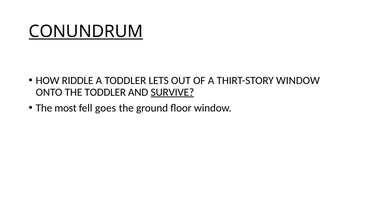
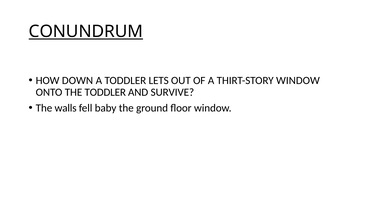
RIDDLE: RIDDLE -> DOWN (77, 81)
SURVIVE underline: present -> none (172, 92)
most: most -> walls (66, 108)
goes: goes -> baby (106, 108)
